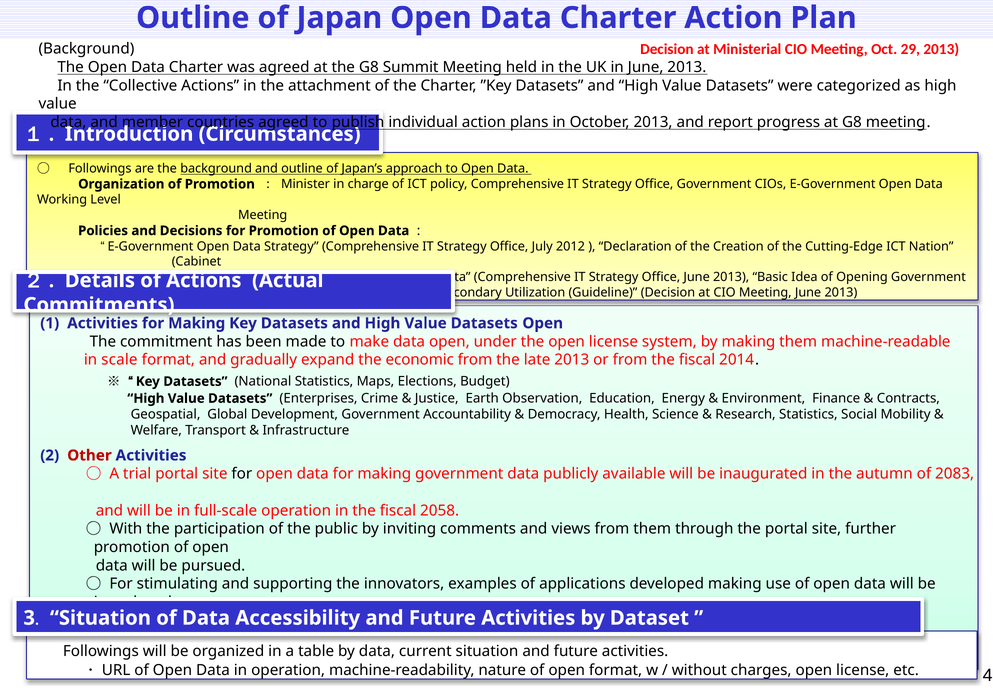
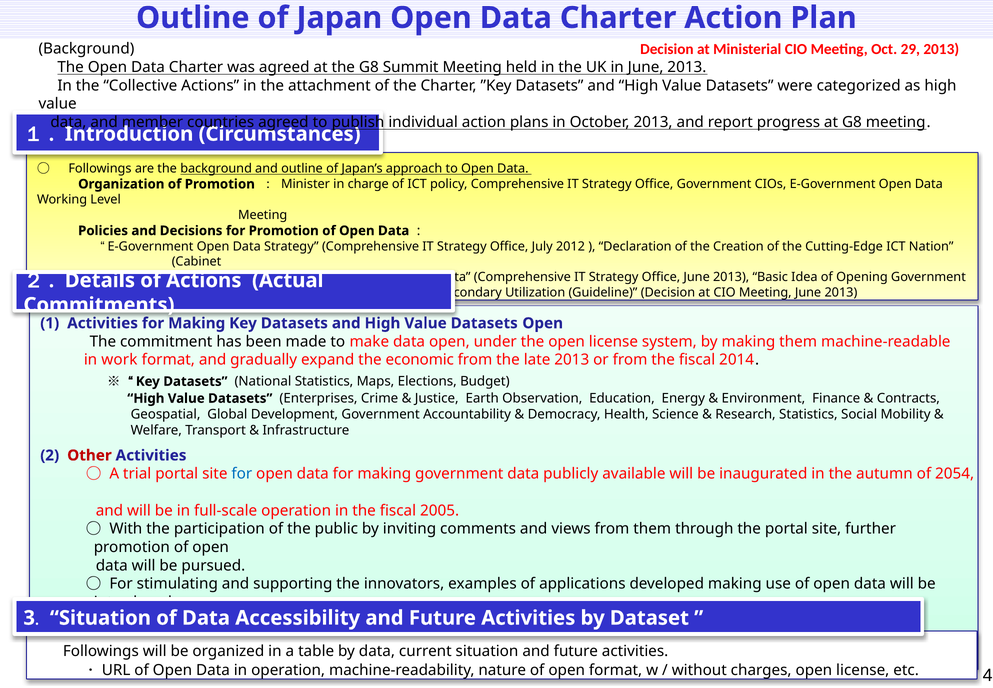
scale: scale -> work (119, 360)
for colour: black -> blue (242, 473)
2083: 2083 -> 2054 (955, 473)
2058: 2058 -> 2005 (440, 510)
